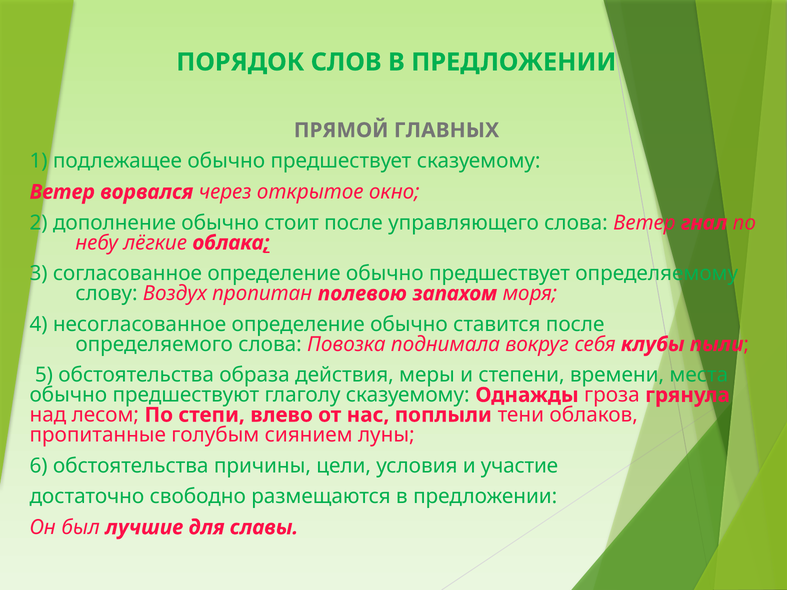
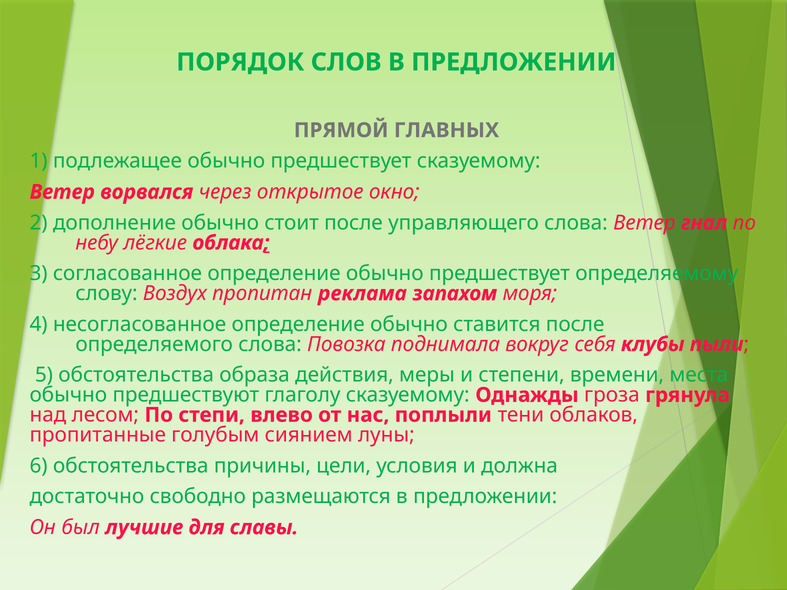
полевою: полевою -> реклама (362, 294)
участие: участие -> должна (519, 466)
